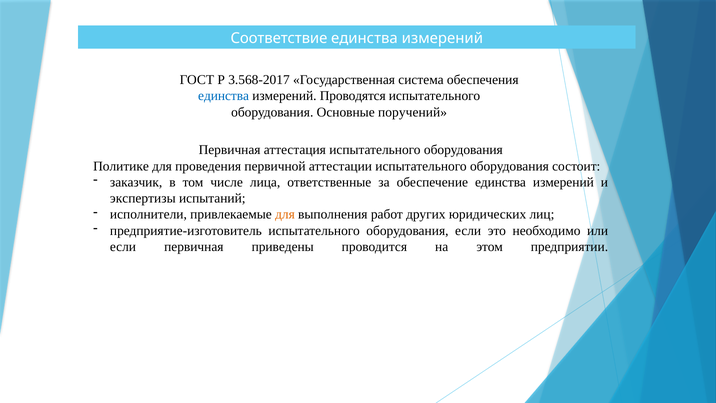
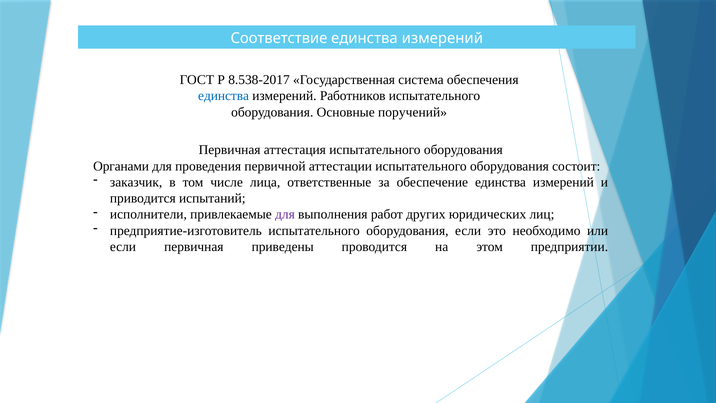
3.568-2017: 3.568-2017 -> 8.538-2017 (259, 80)
Проводятся: Проводятся -> Работников (353, 96)
Политике: Политике -> Органами (121, 166)
экспертизы: экспертизы -> приводится (143, 198)
для colour: orange -> purple (285, 214)
